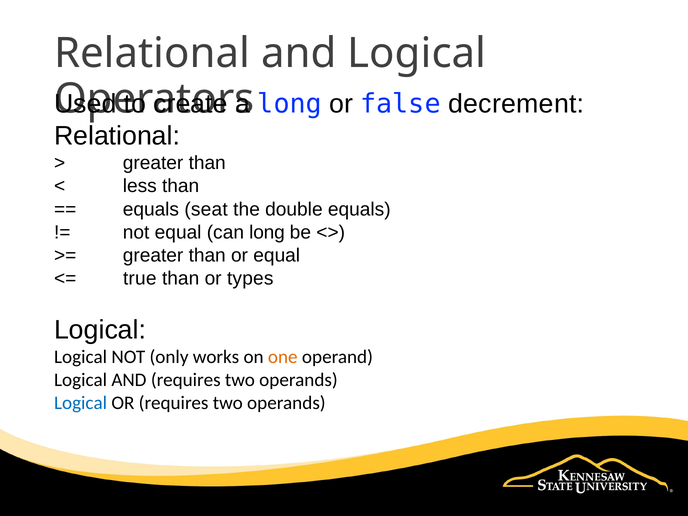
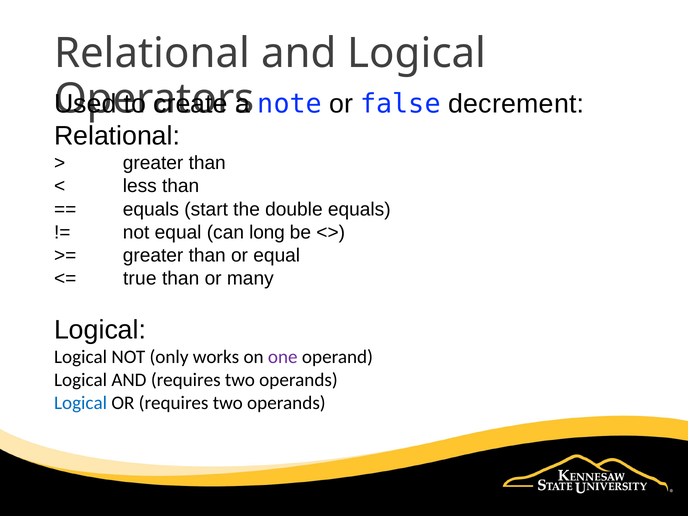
long: long -> note (290, 104)
seat: seat -> start (206, 209)
types: types -> many (250, 278)
one colour: orange -> purple (283, 357)
